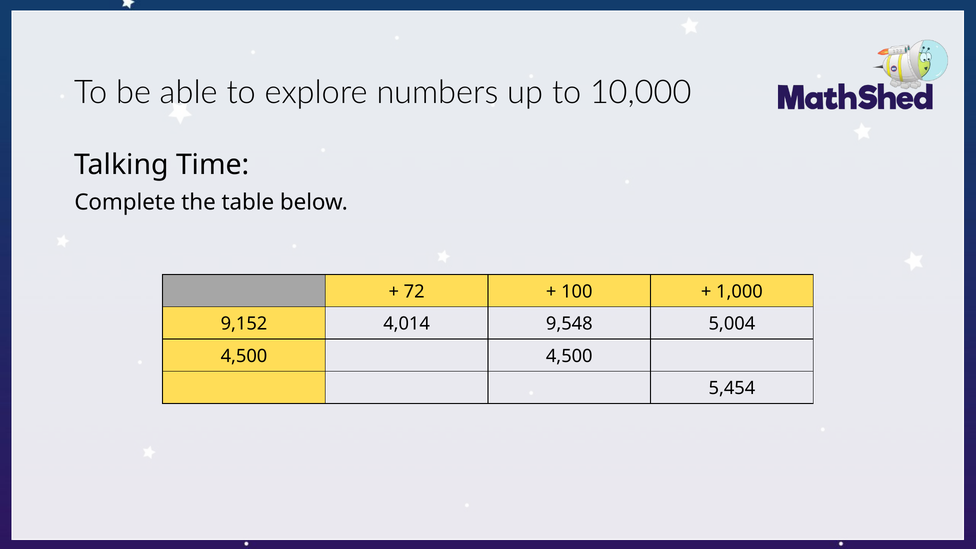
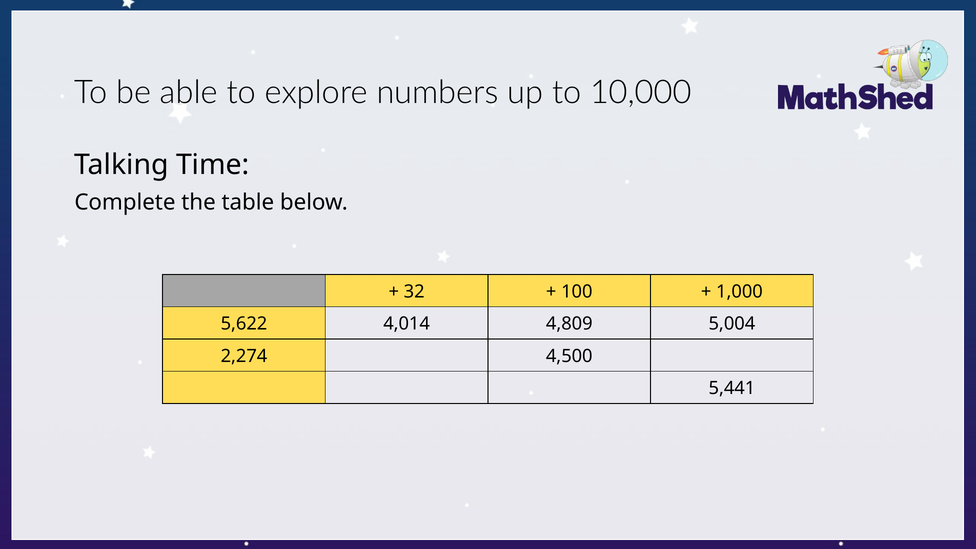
72: 72 -> 32 (414, 292)
9,152: 9,152 -> 5,622 (244, 324)
9,548: 9,548 -> 4,809 (569, 324)
4,500: 4,500 -> 2,274 (244, 356)
5,454: 5,454 -> 5,441 (732, 388)
